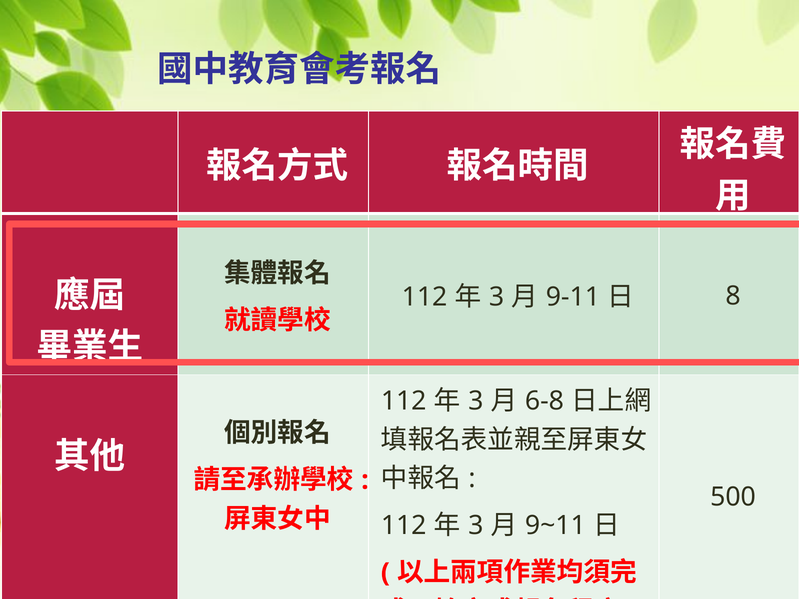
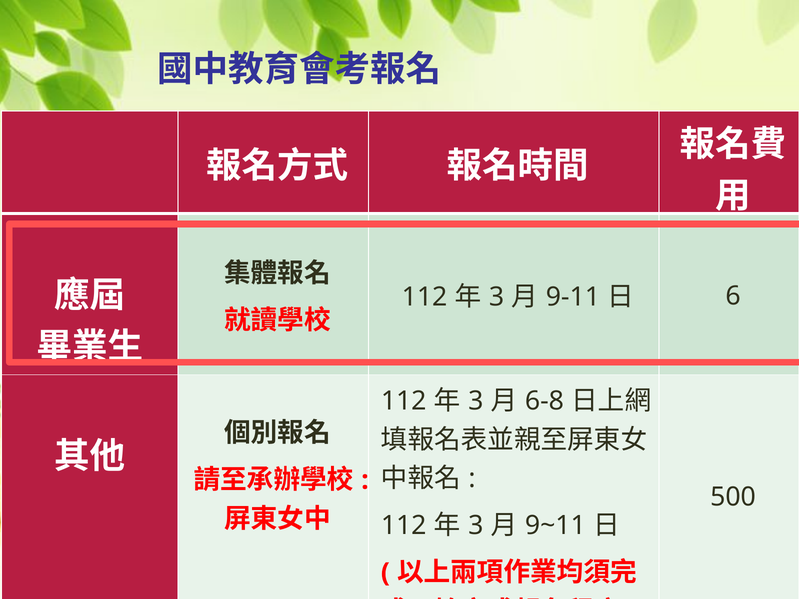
8: 8 -> 6 (733, 296)
